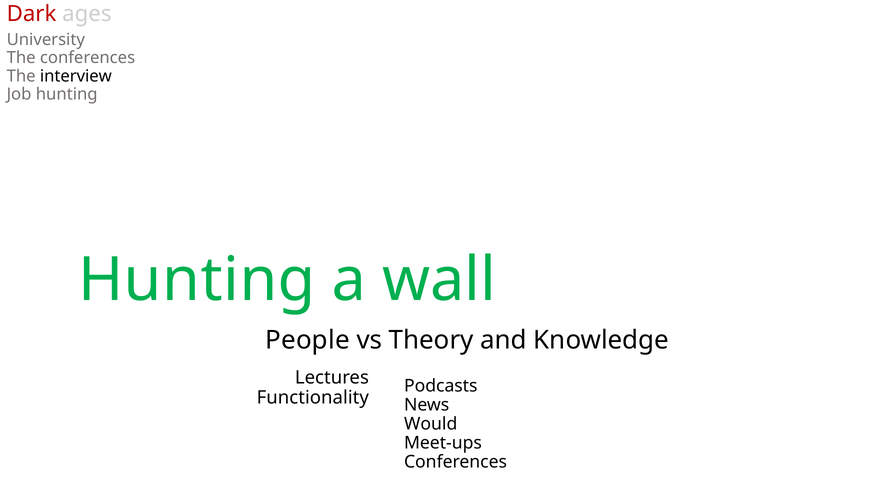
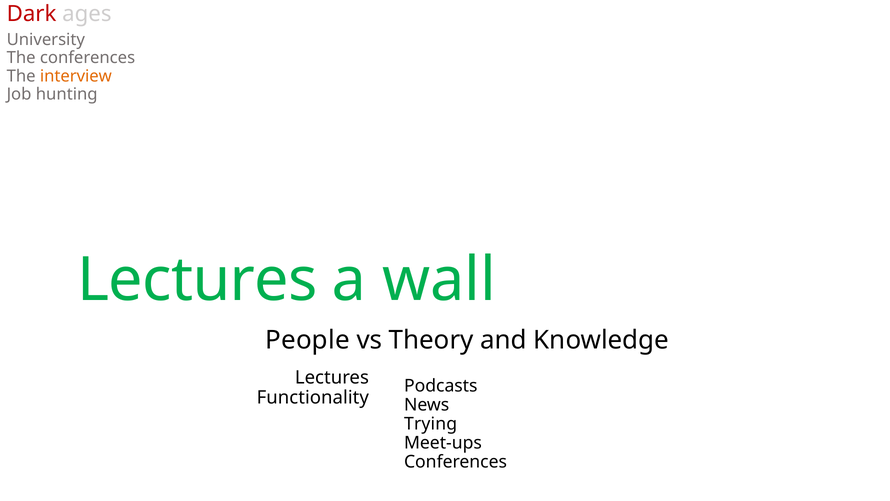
interview colour: black -> orange (76, 76)
Hunting: Hunting -> Lectures (197, 280)
Would: Would -> Trying (431, 424)
